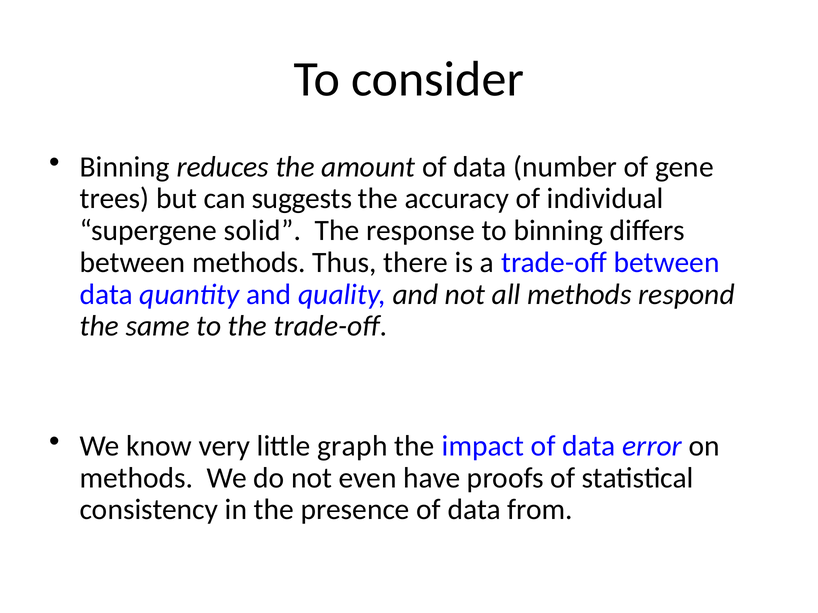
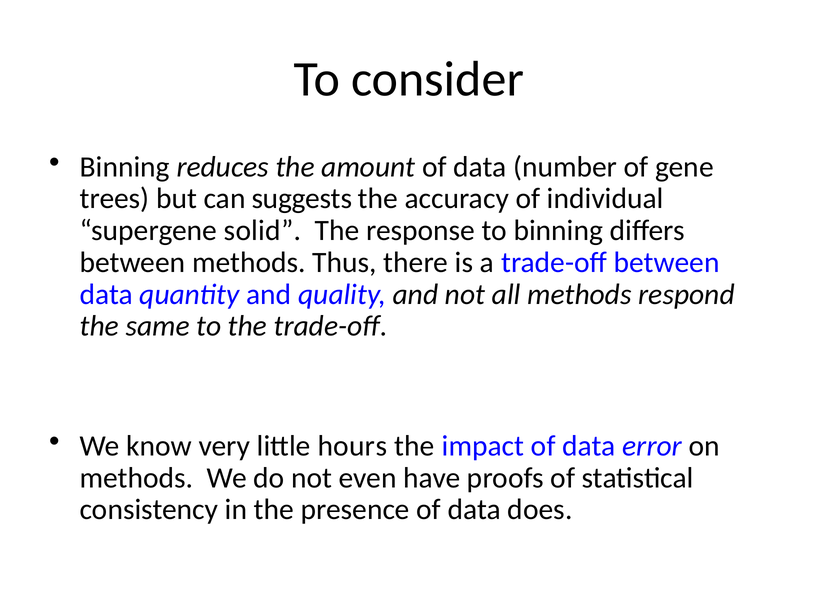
graph: graph -> hours (352, 446)
from: from -> does (540, 510)
